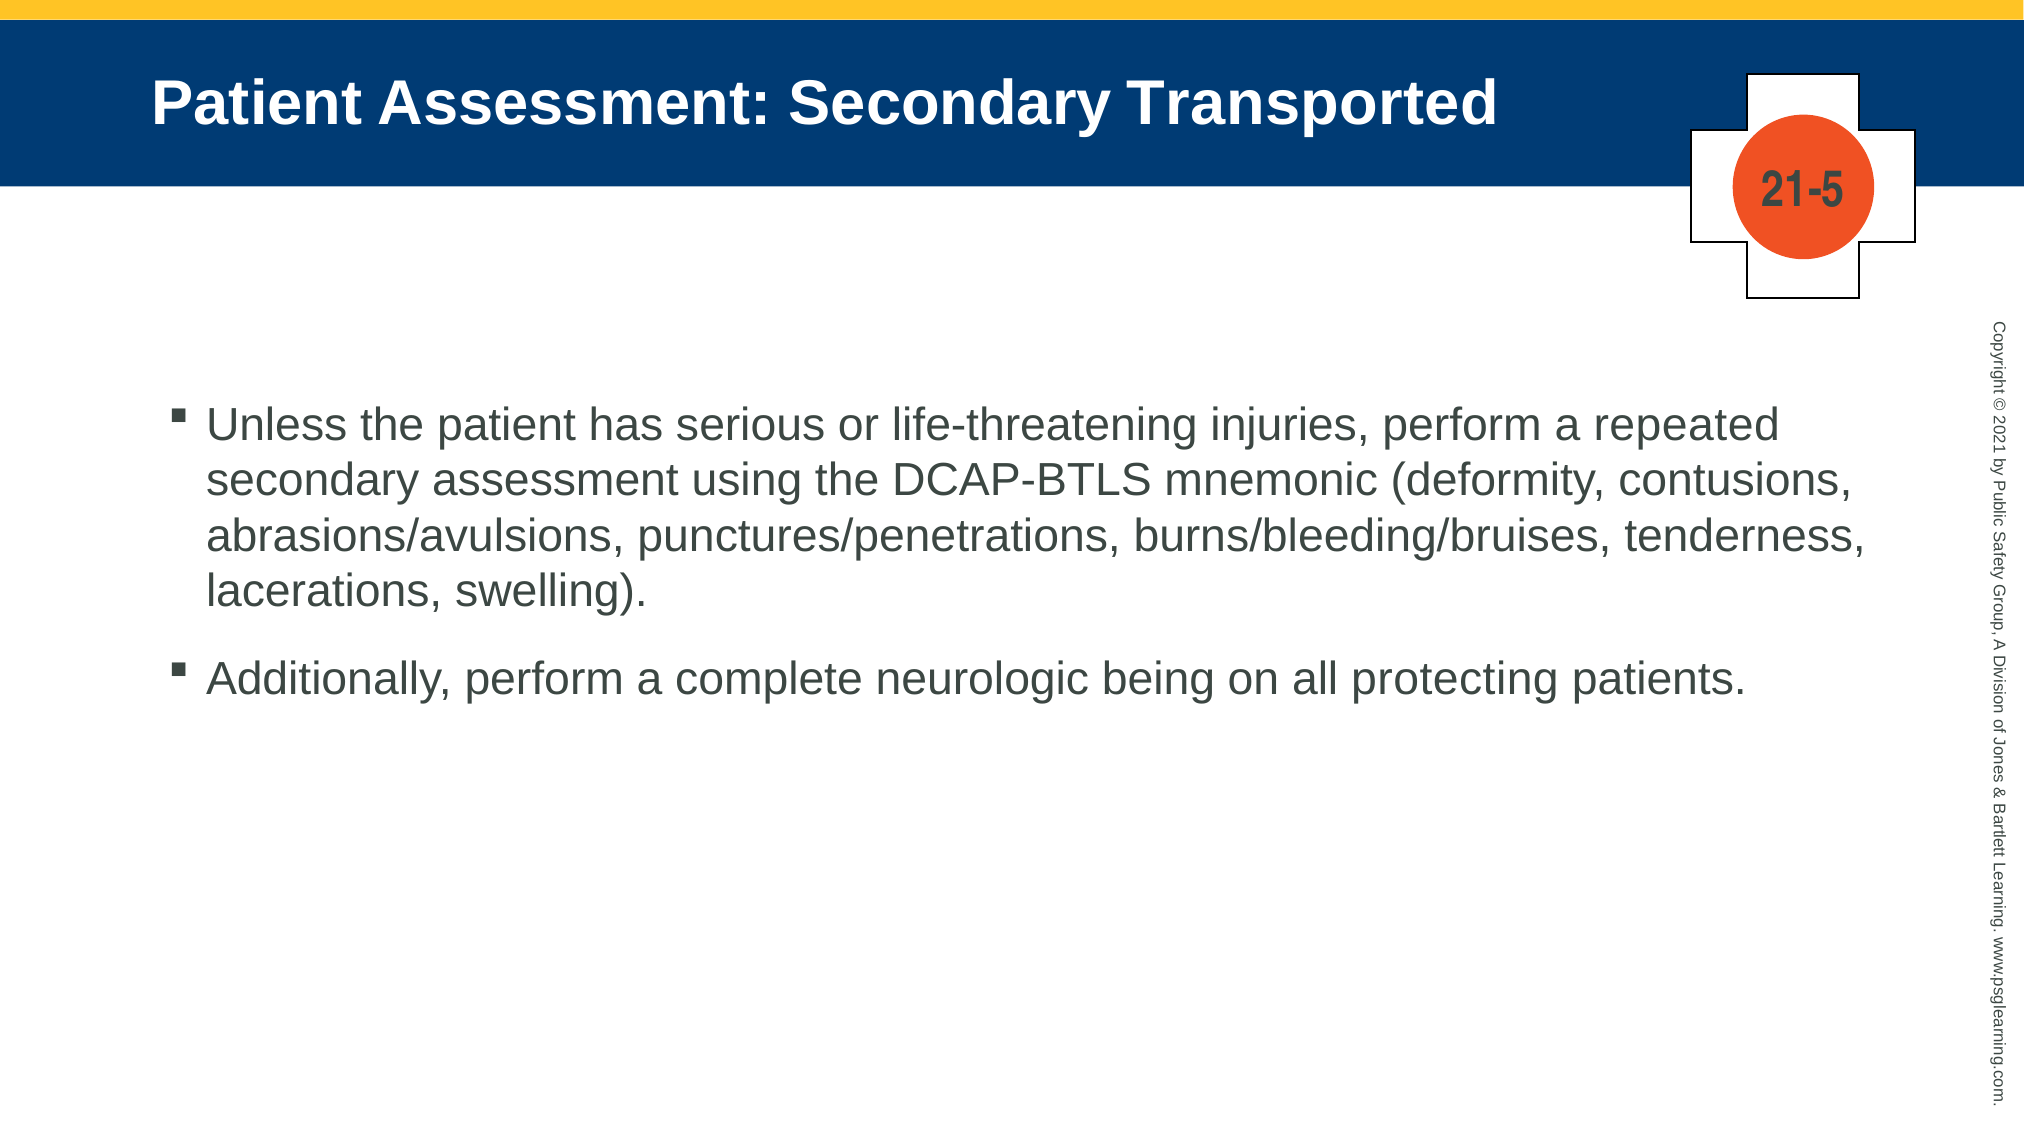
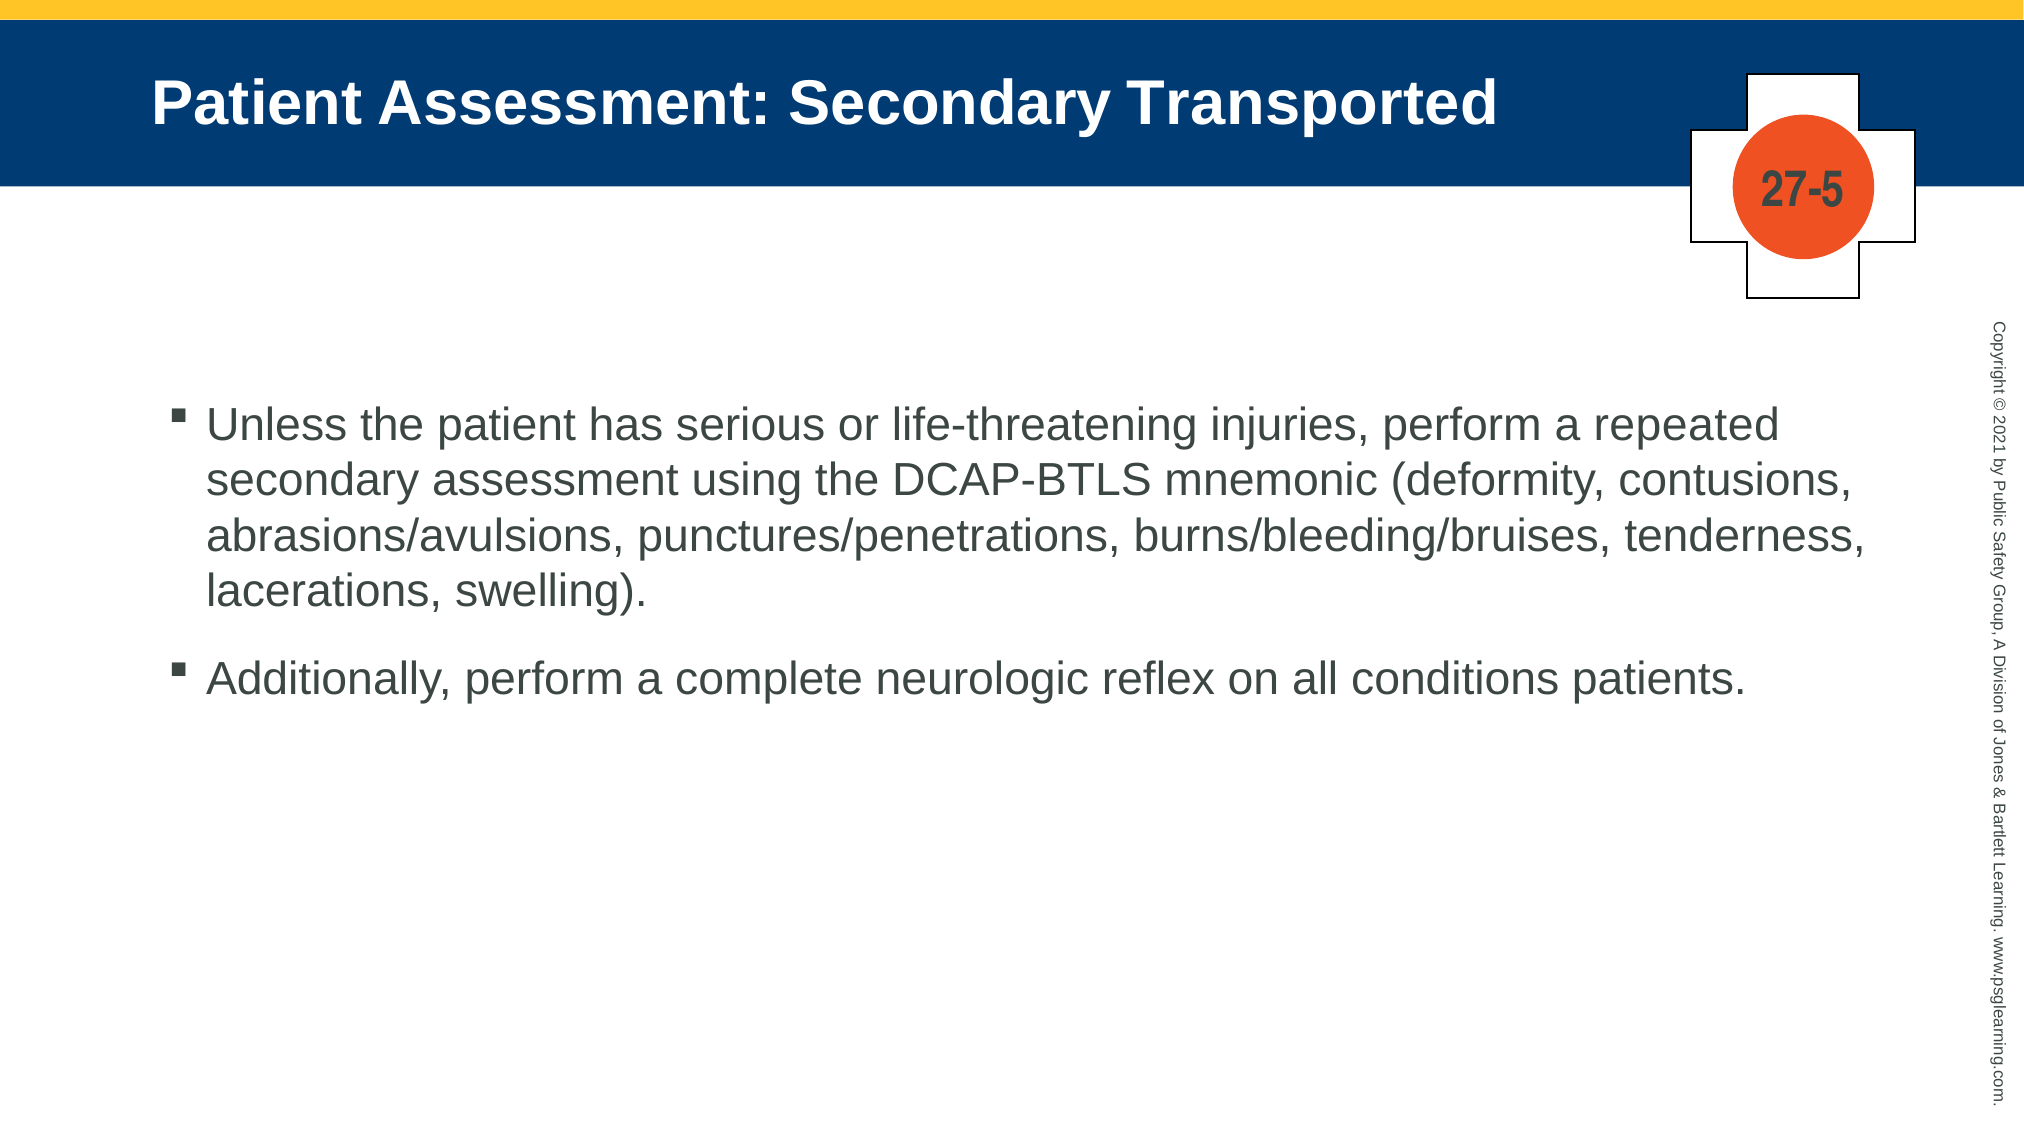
21-5: 21-5 -> 27-5 (1803, 189)
being: being -> reflex (1158, 679)
protecting: protecting -> conditions (1455, 679)
